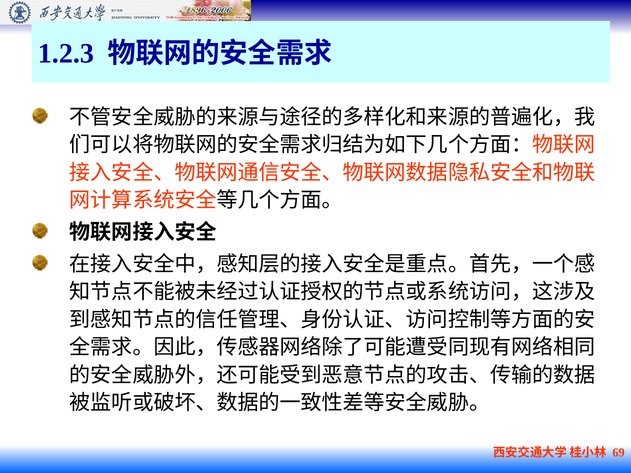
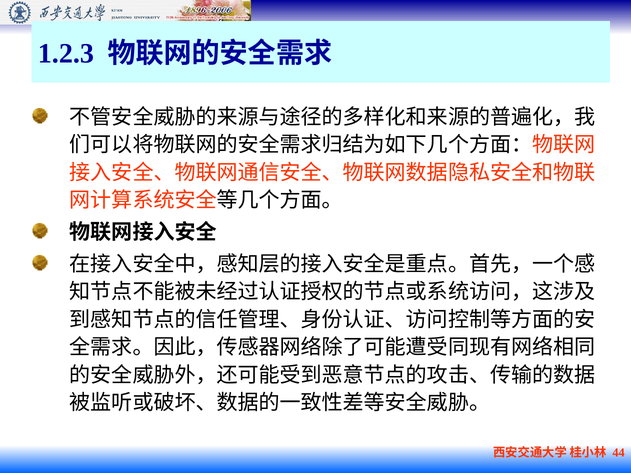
69: 69 -> 44 (619, 453)
